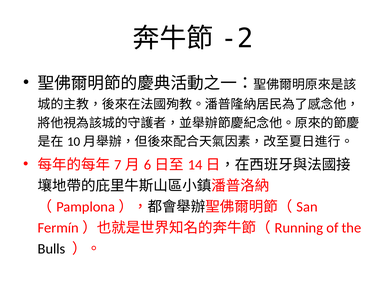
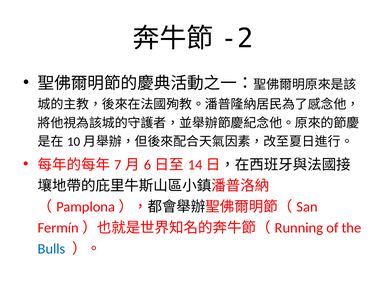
Bulls colour: black -> blue (52, 248)
